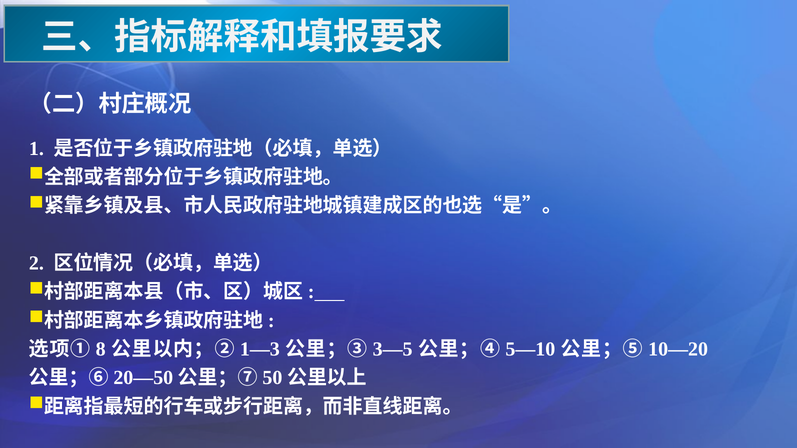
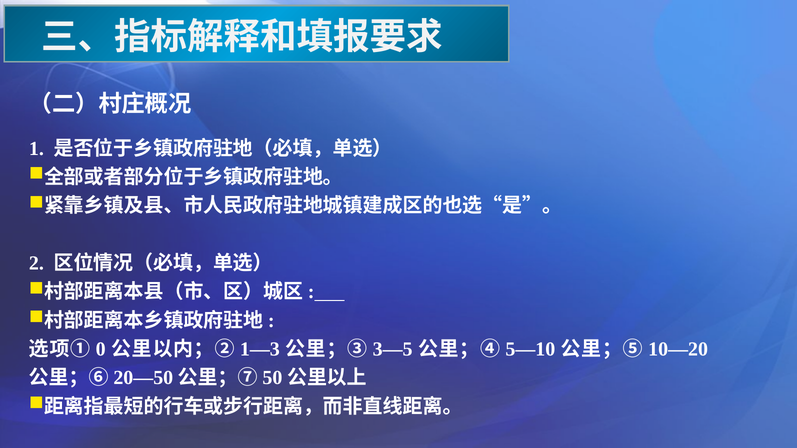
8: 8 -> 0 (101, 349)
